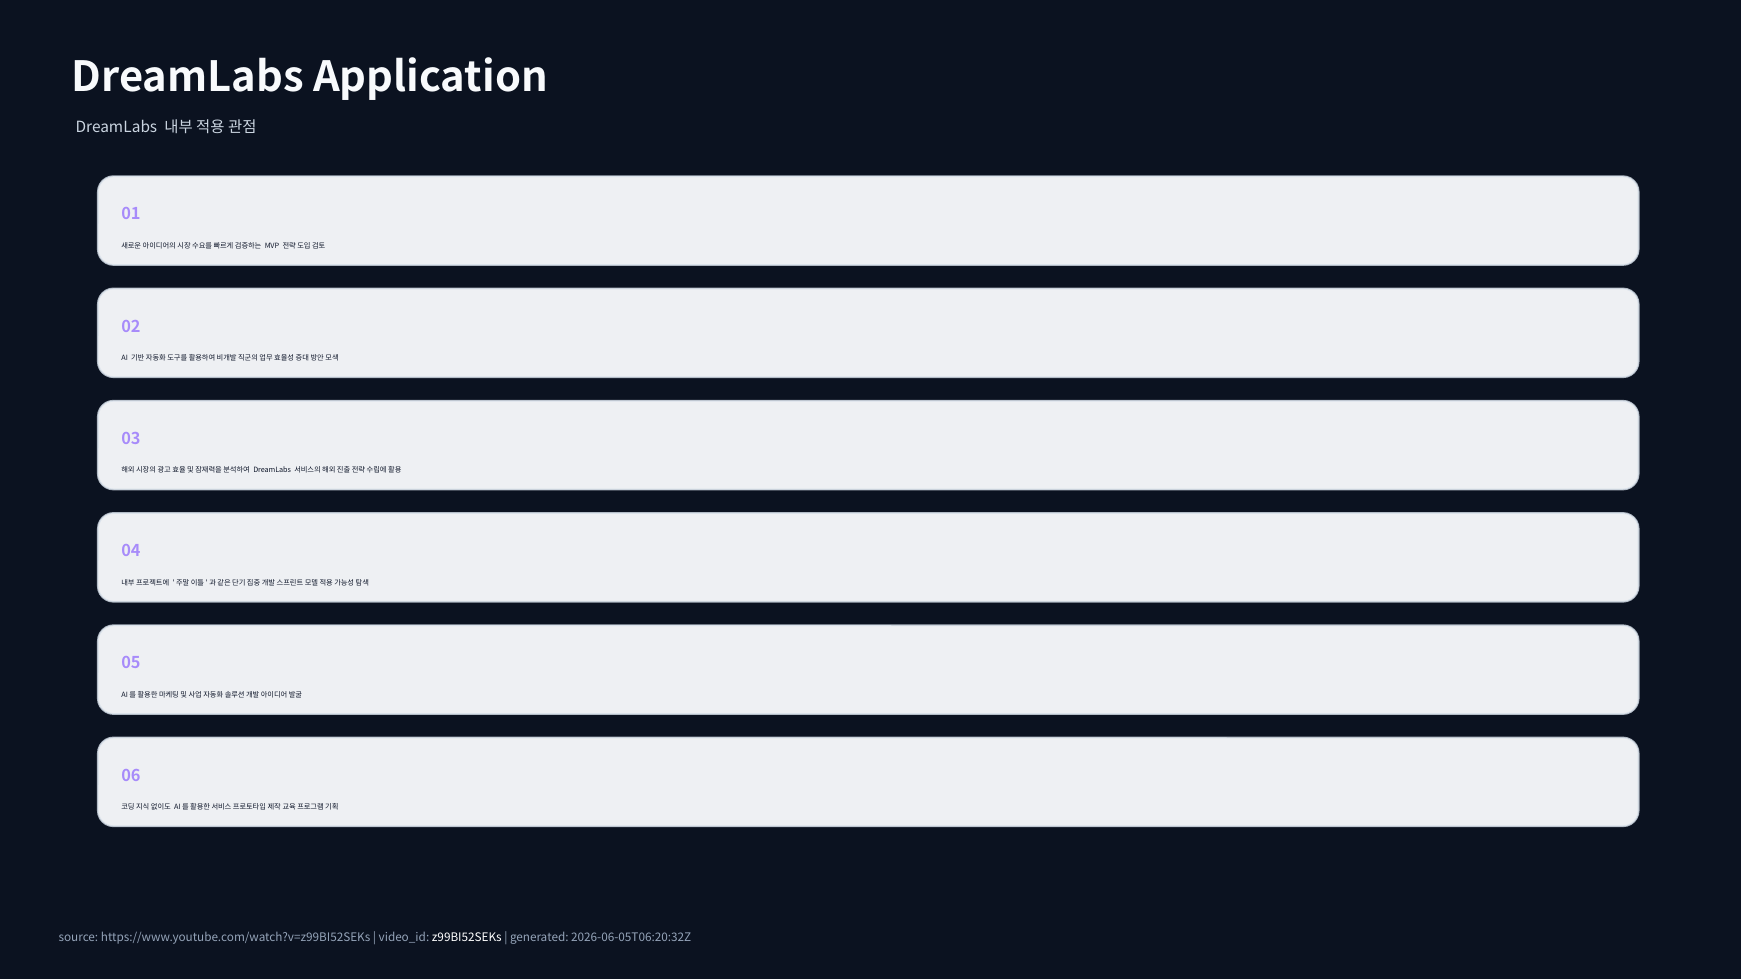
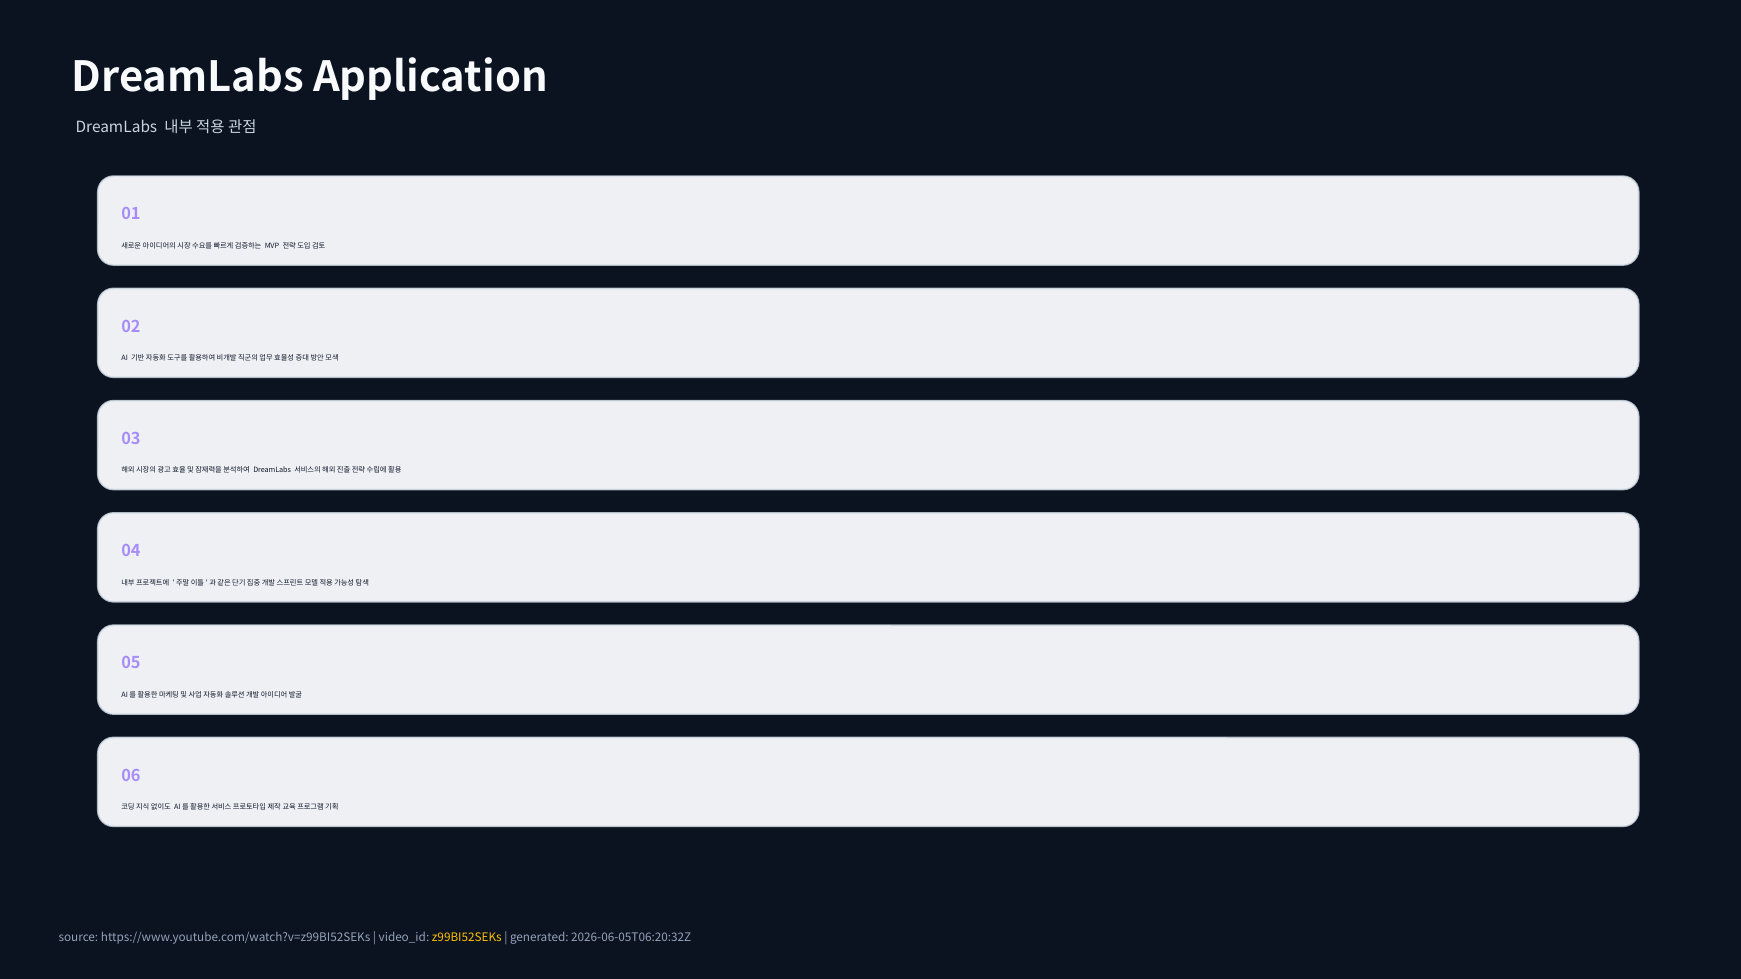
z99BI52SEKs colour: white -> yellow (467, 938)
